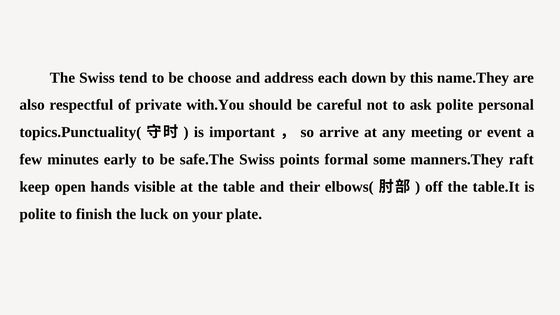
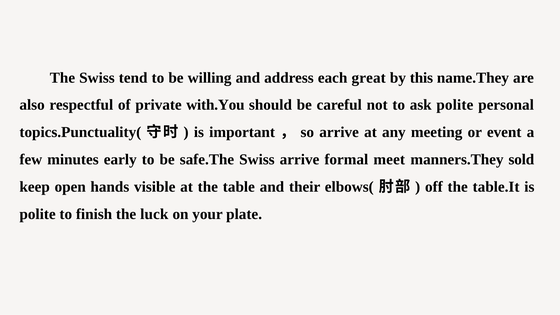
choose: choose -> willing (210, 78)
down: down -> great (369, 78)
Swiss points: points -> arrive (300, 160)
some: some -> meet (389, 160)
raft: raft -> sold (521, 160)
